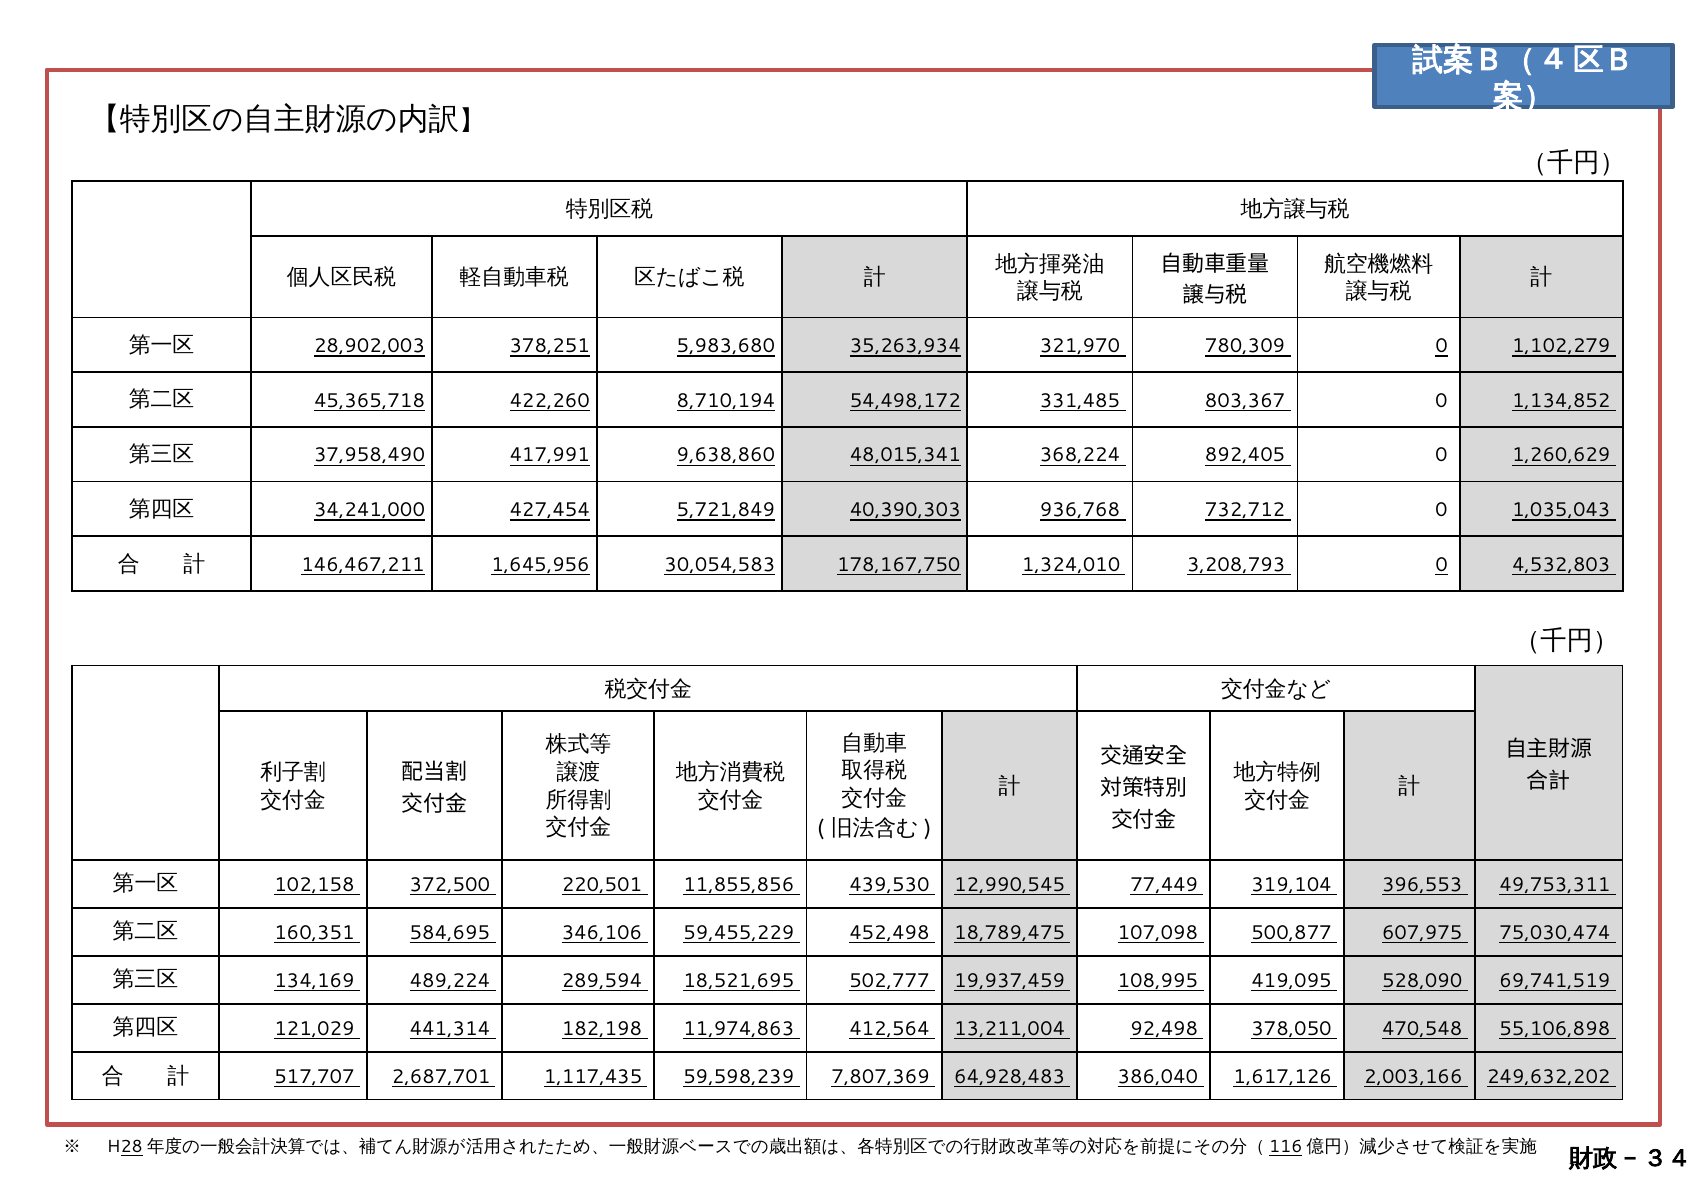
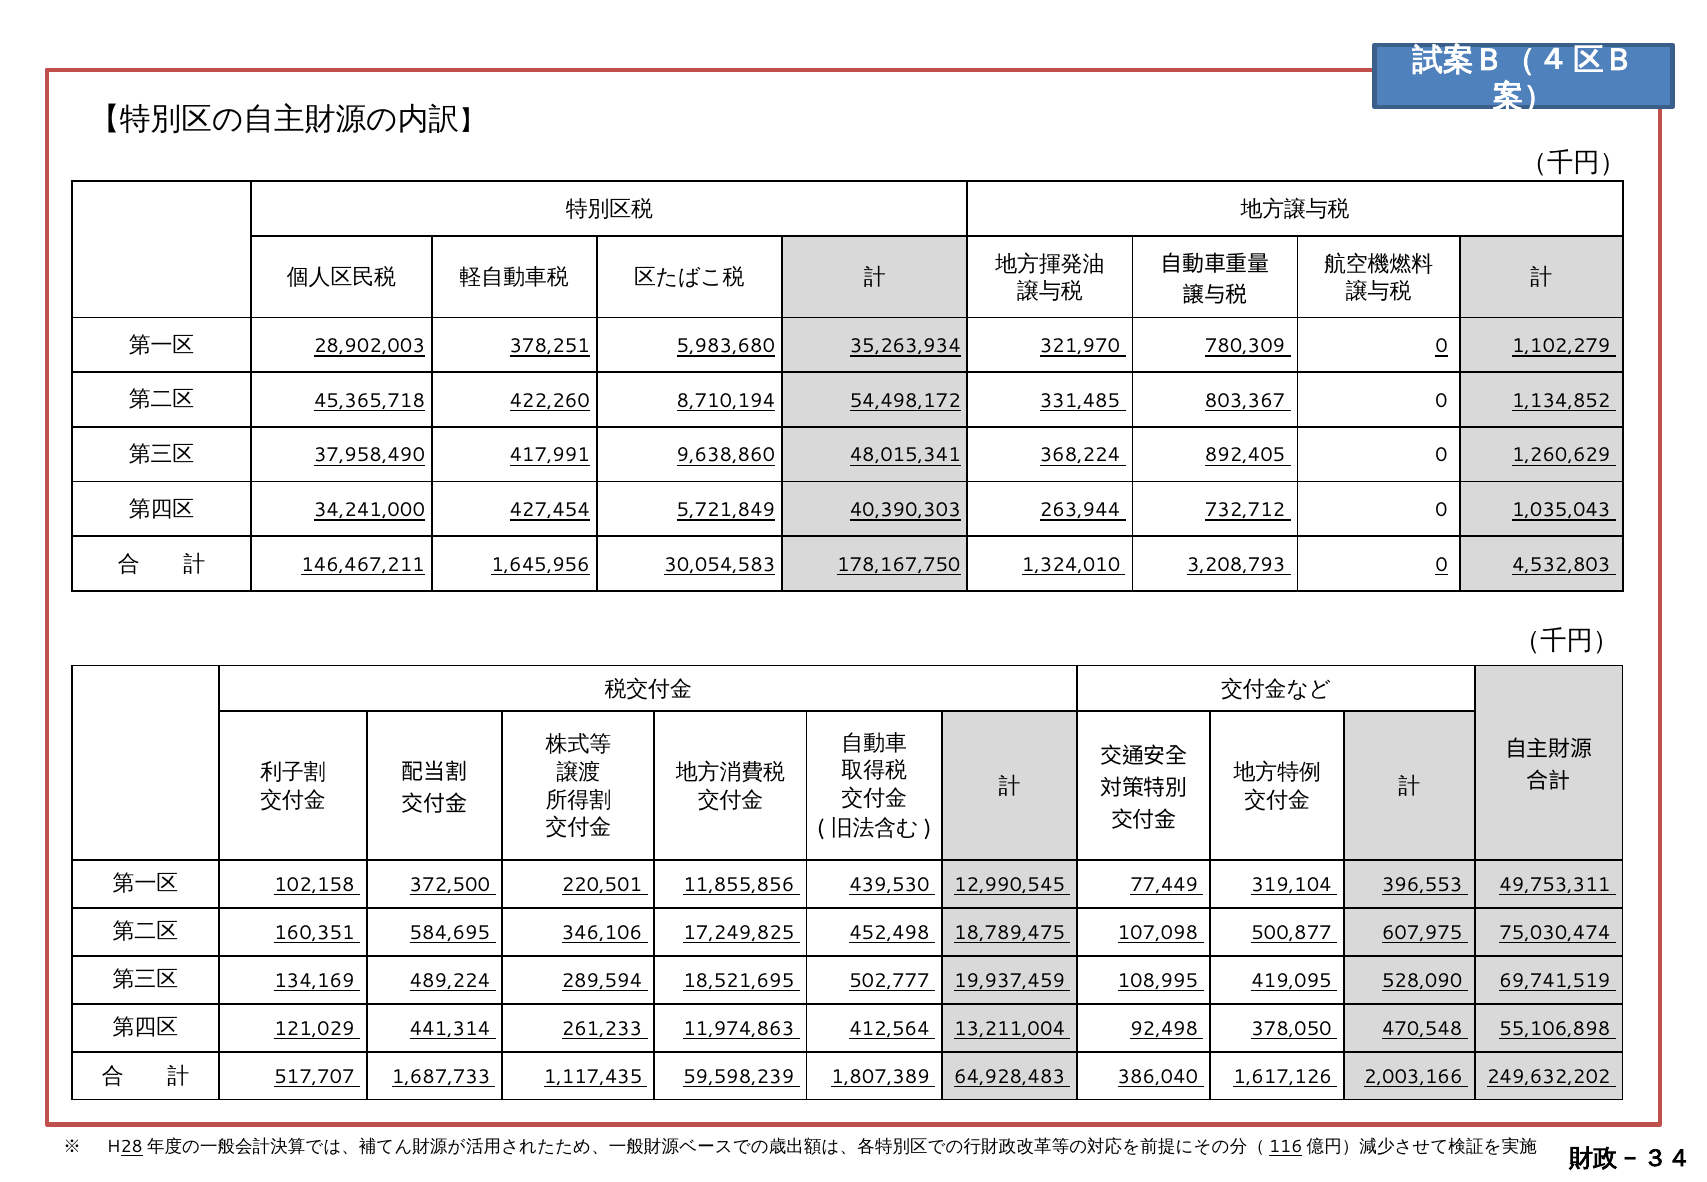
936,768: 936,768 -> 263,944 (1080, 510)
59,455,229: 59,455,229 -> 17,249,825 (739, 933)
182,198: 182,198 -> 261,233 (602, 1028)
2,687,701: 2,687,701 -> 1,687,733 (441, 1076)
7,807,369: 7,807,369 -> 1,807,389 (881, 1076)
